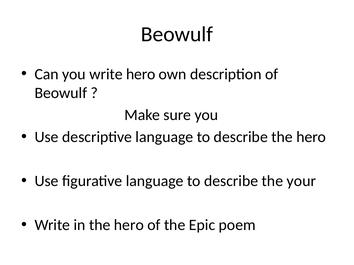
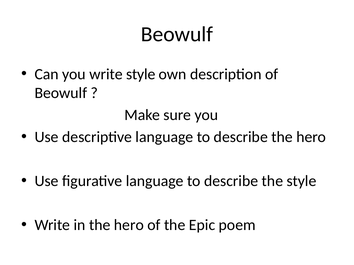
write hero: hero -> style (141, 74)
the your: your -> style (301, 181)
